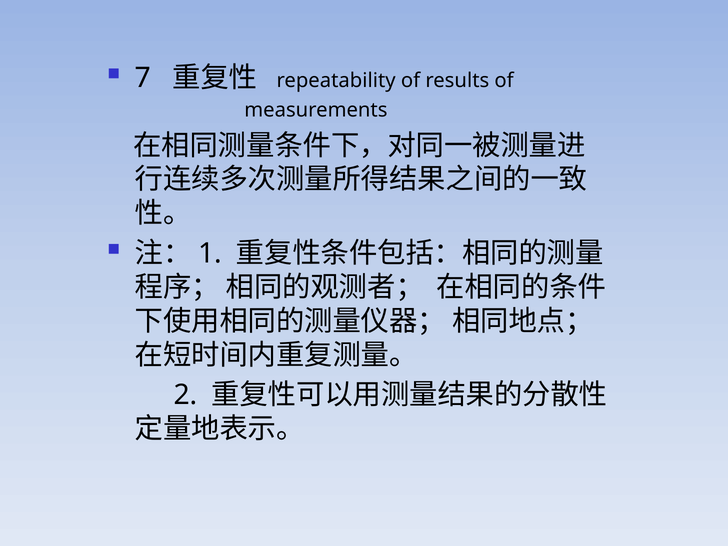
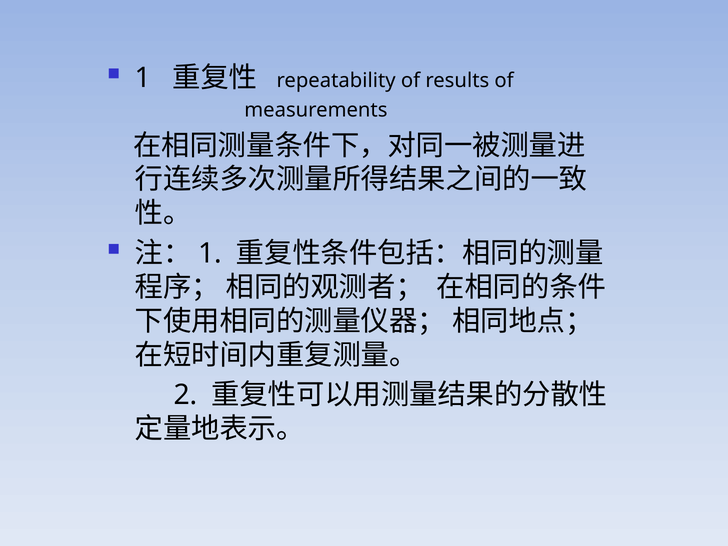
7: 7 -> 1 (143, 78)
